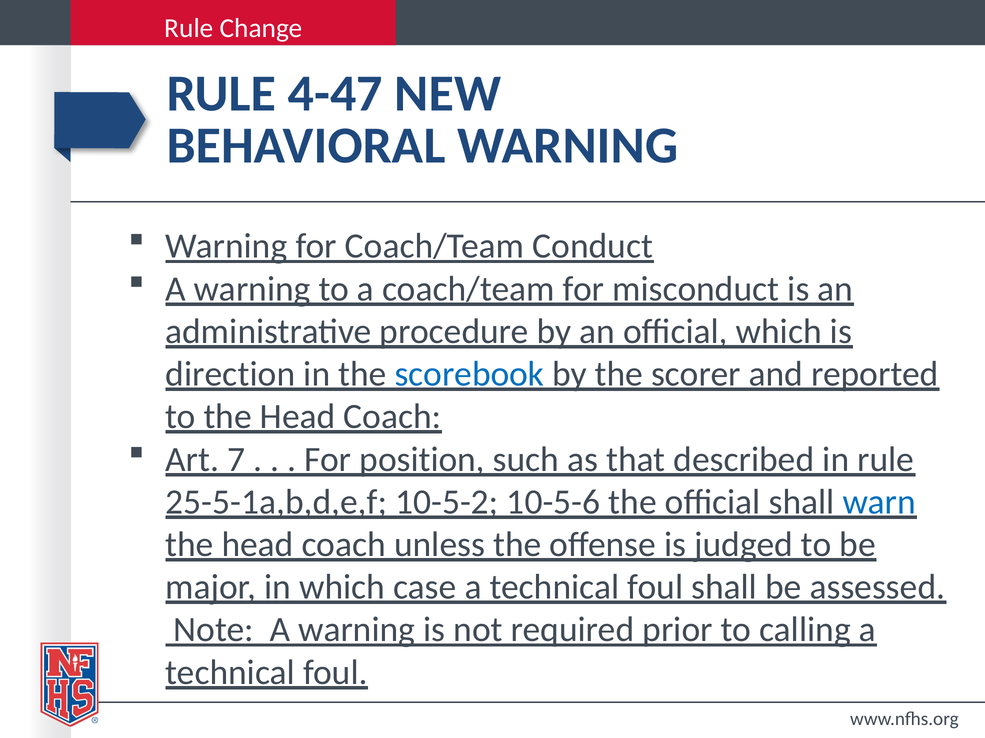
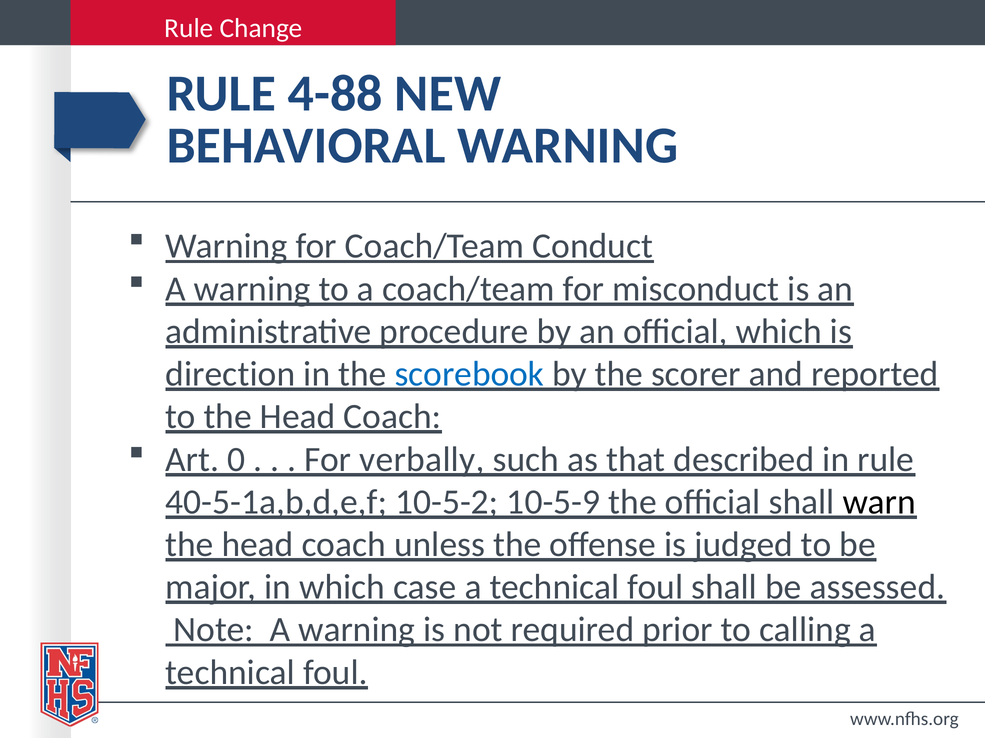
4-47: 4-47 -> 4-88 (335, 94)
7: 7 -> 0 (236, 460)
position: position -> verbally (422, 460)
25-5-1a,b,d,e,f: 25-5-1a,b,d,e,f -> 40-5-1a,b,d,e,f (276, 502)
10-5-6: 10-5-6 -> 10-5-9 (553, 502)
warn colour: blue -> black (879, 502)
